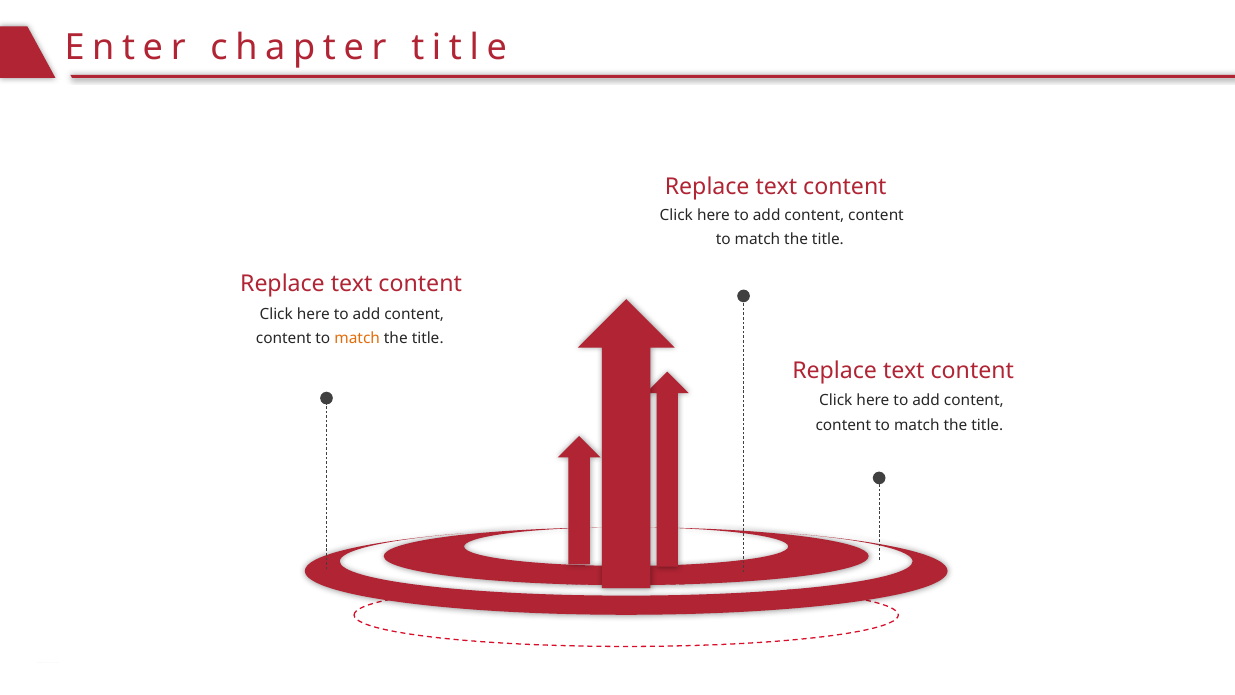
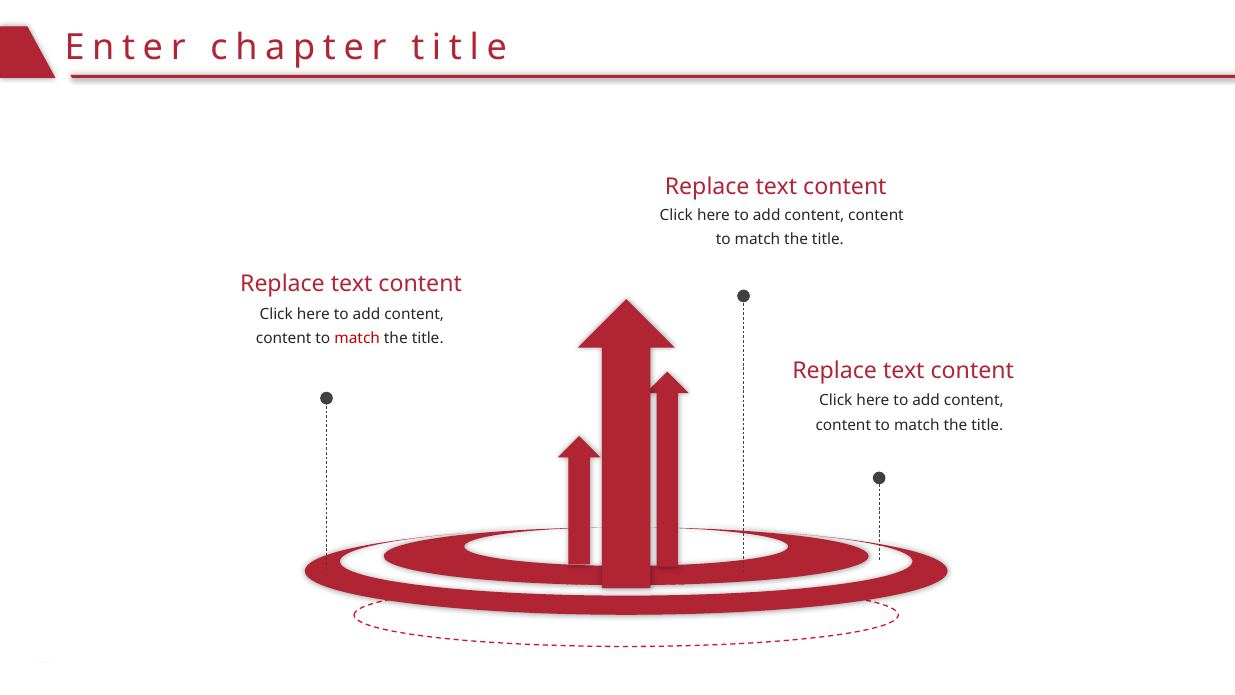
match colour: orange -> red (357, 338)
